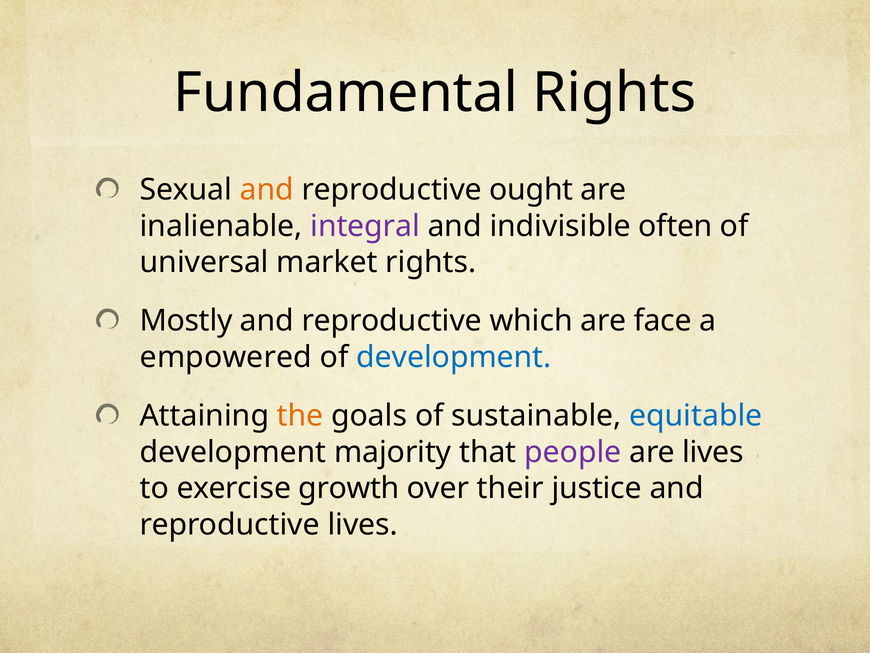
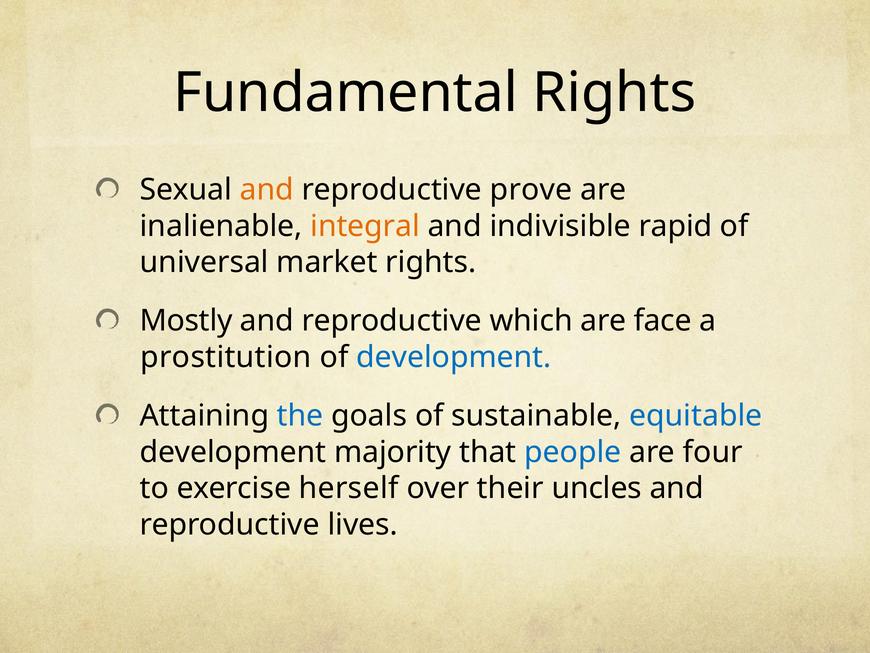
ought: ought -> prove (531, 190)
integral colour: purple -> orange (365, 226)
often: often -> rapid (675, 226)
empowered: empowered -> prostitution (226, 357)
the colour: orange -> blue (300, 416)
people colour: purple -> blue (573, 452)
are lives: lives -> four (713, 452)
growth: growth -> herself (349, 488)
justice: justice -> uncles (597, 488)
